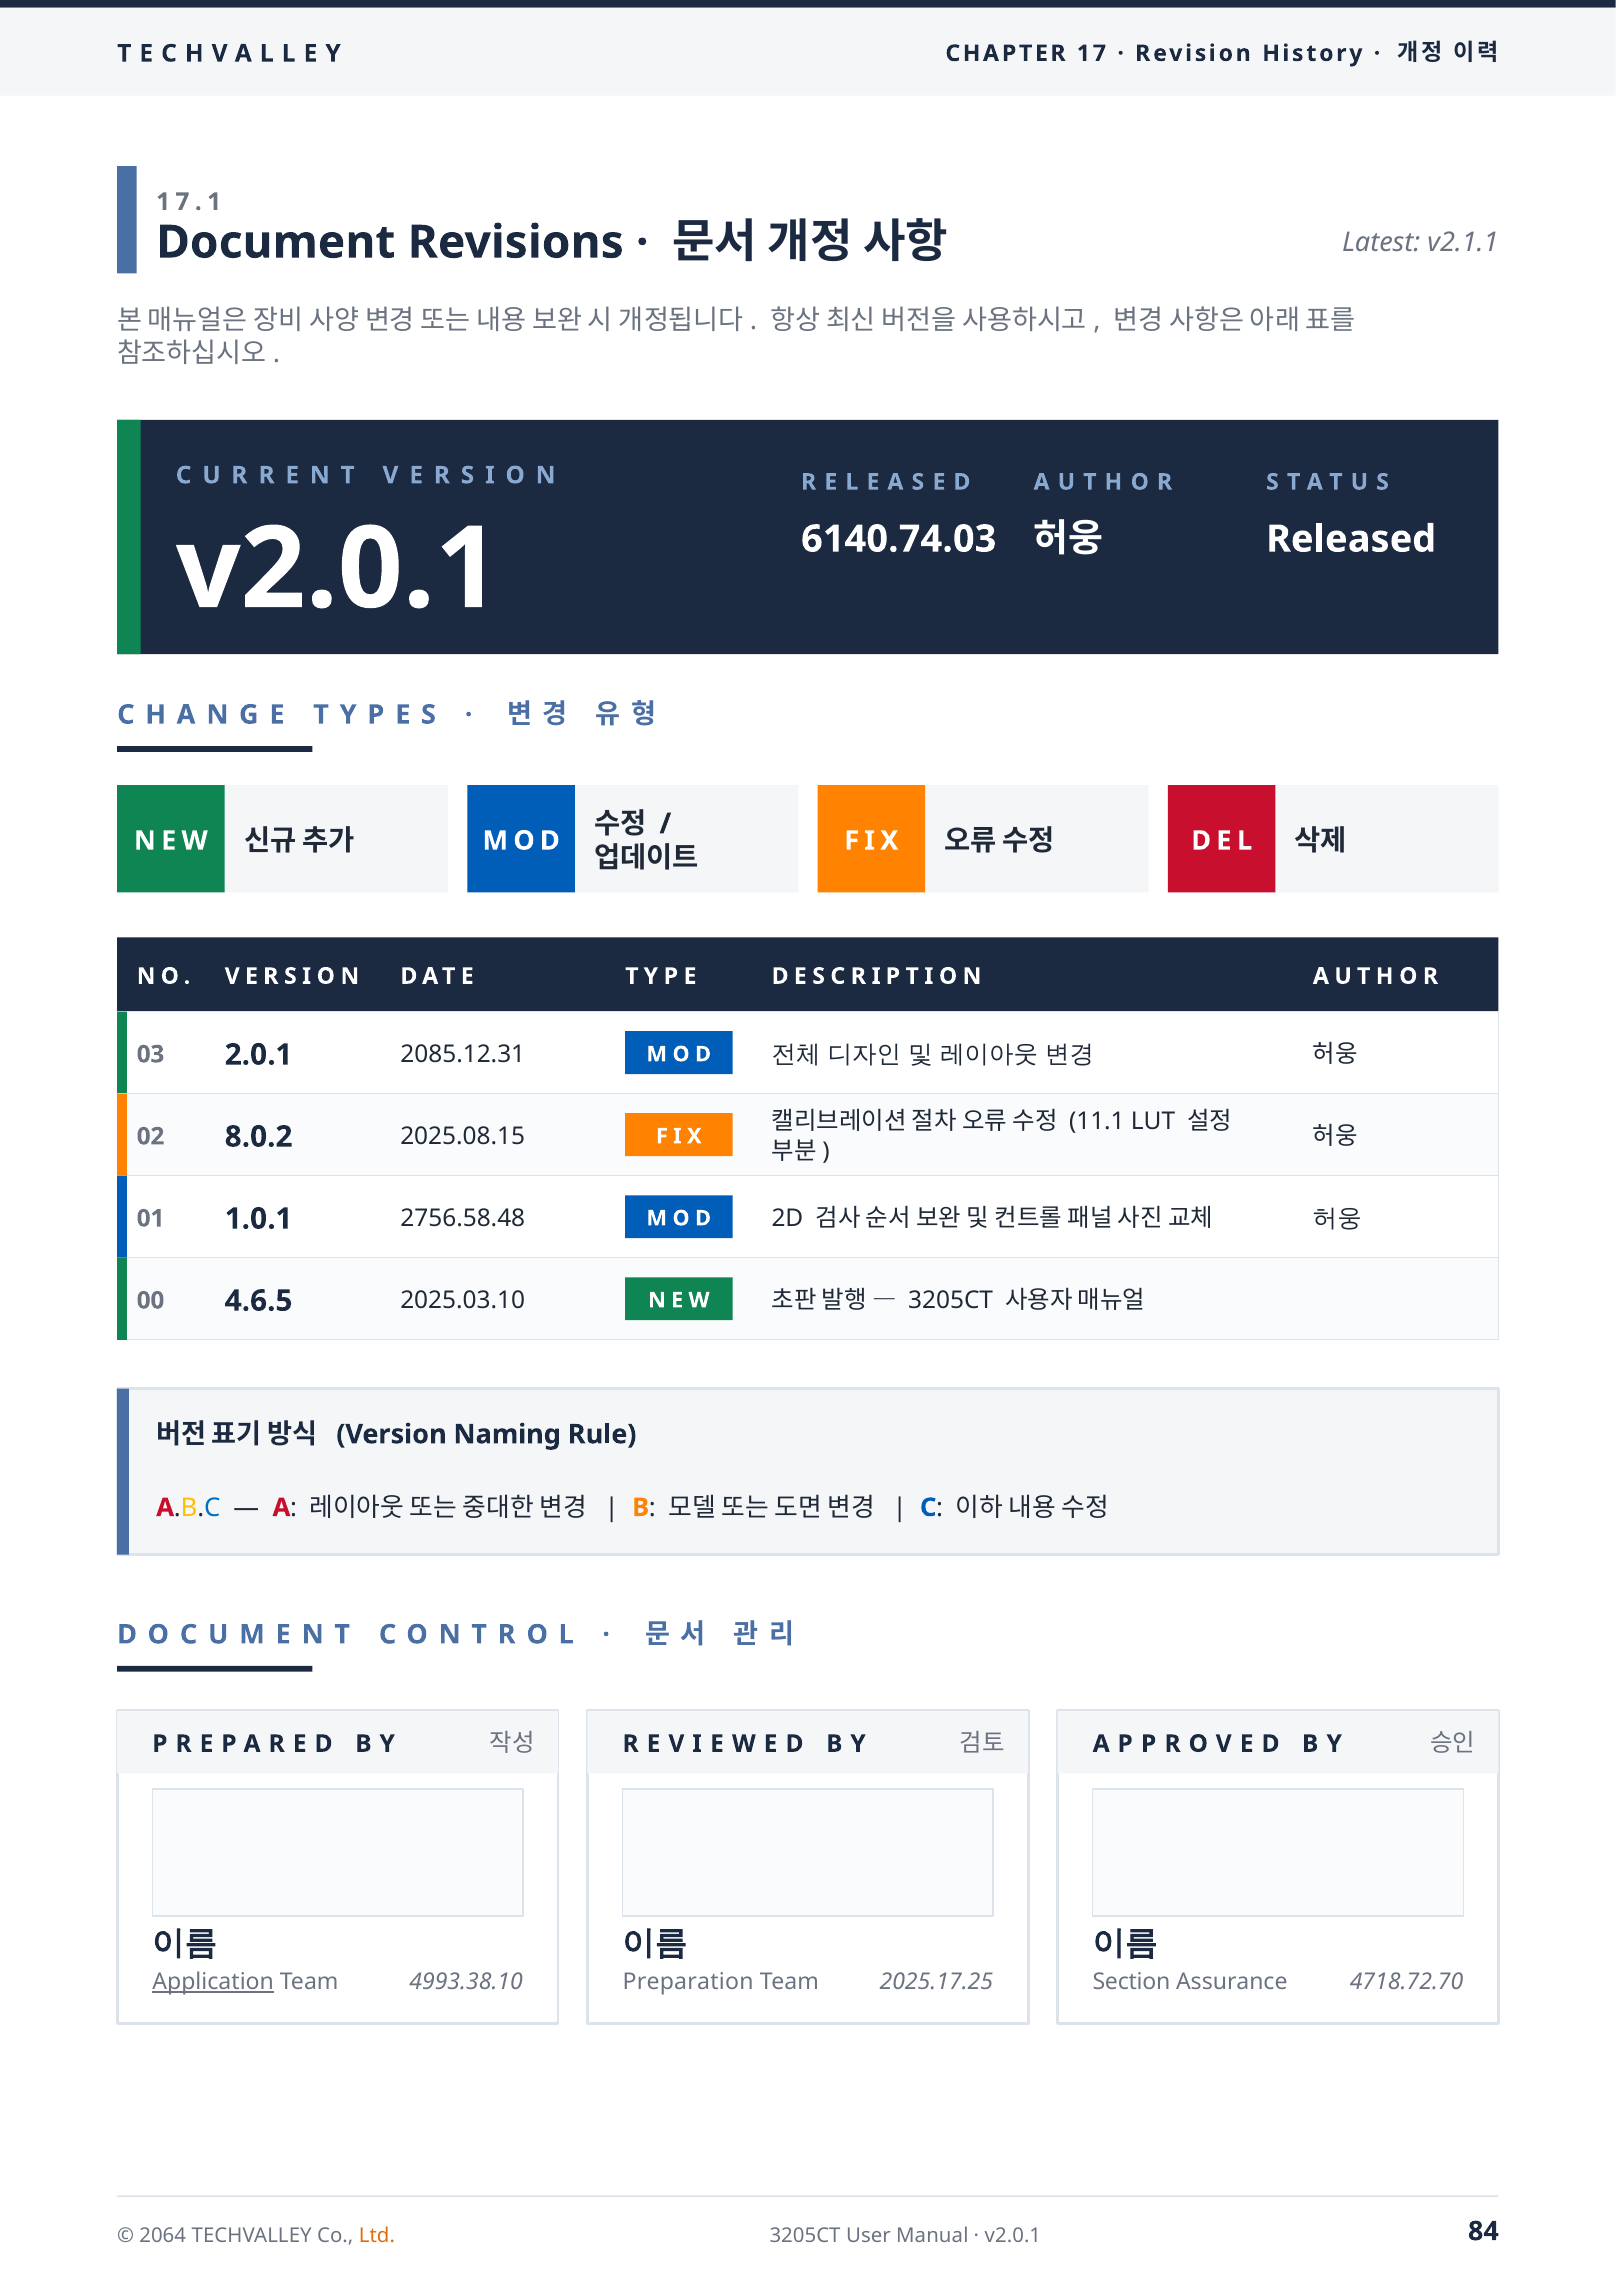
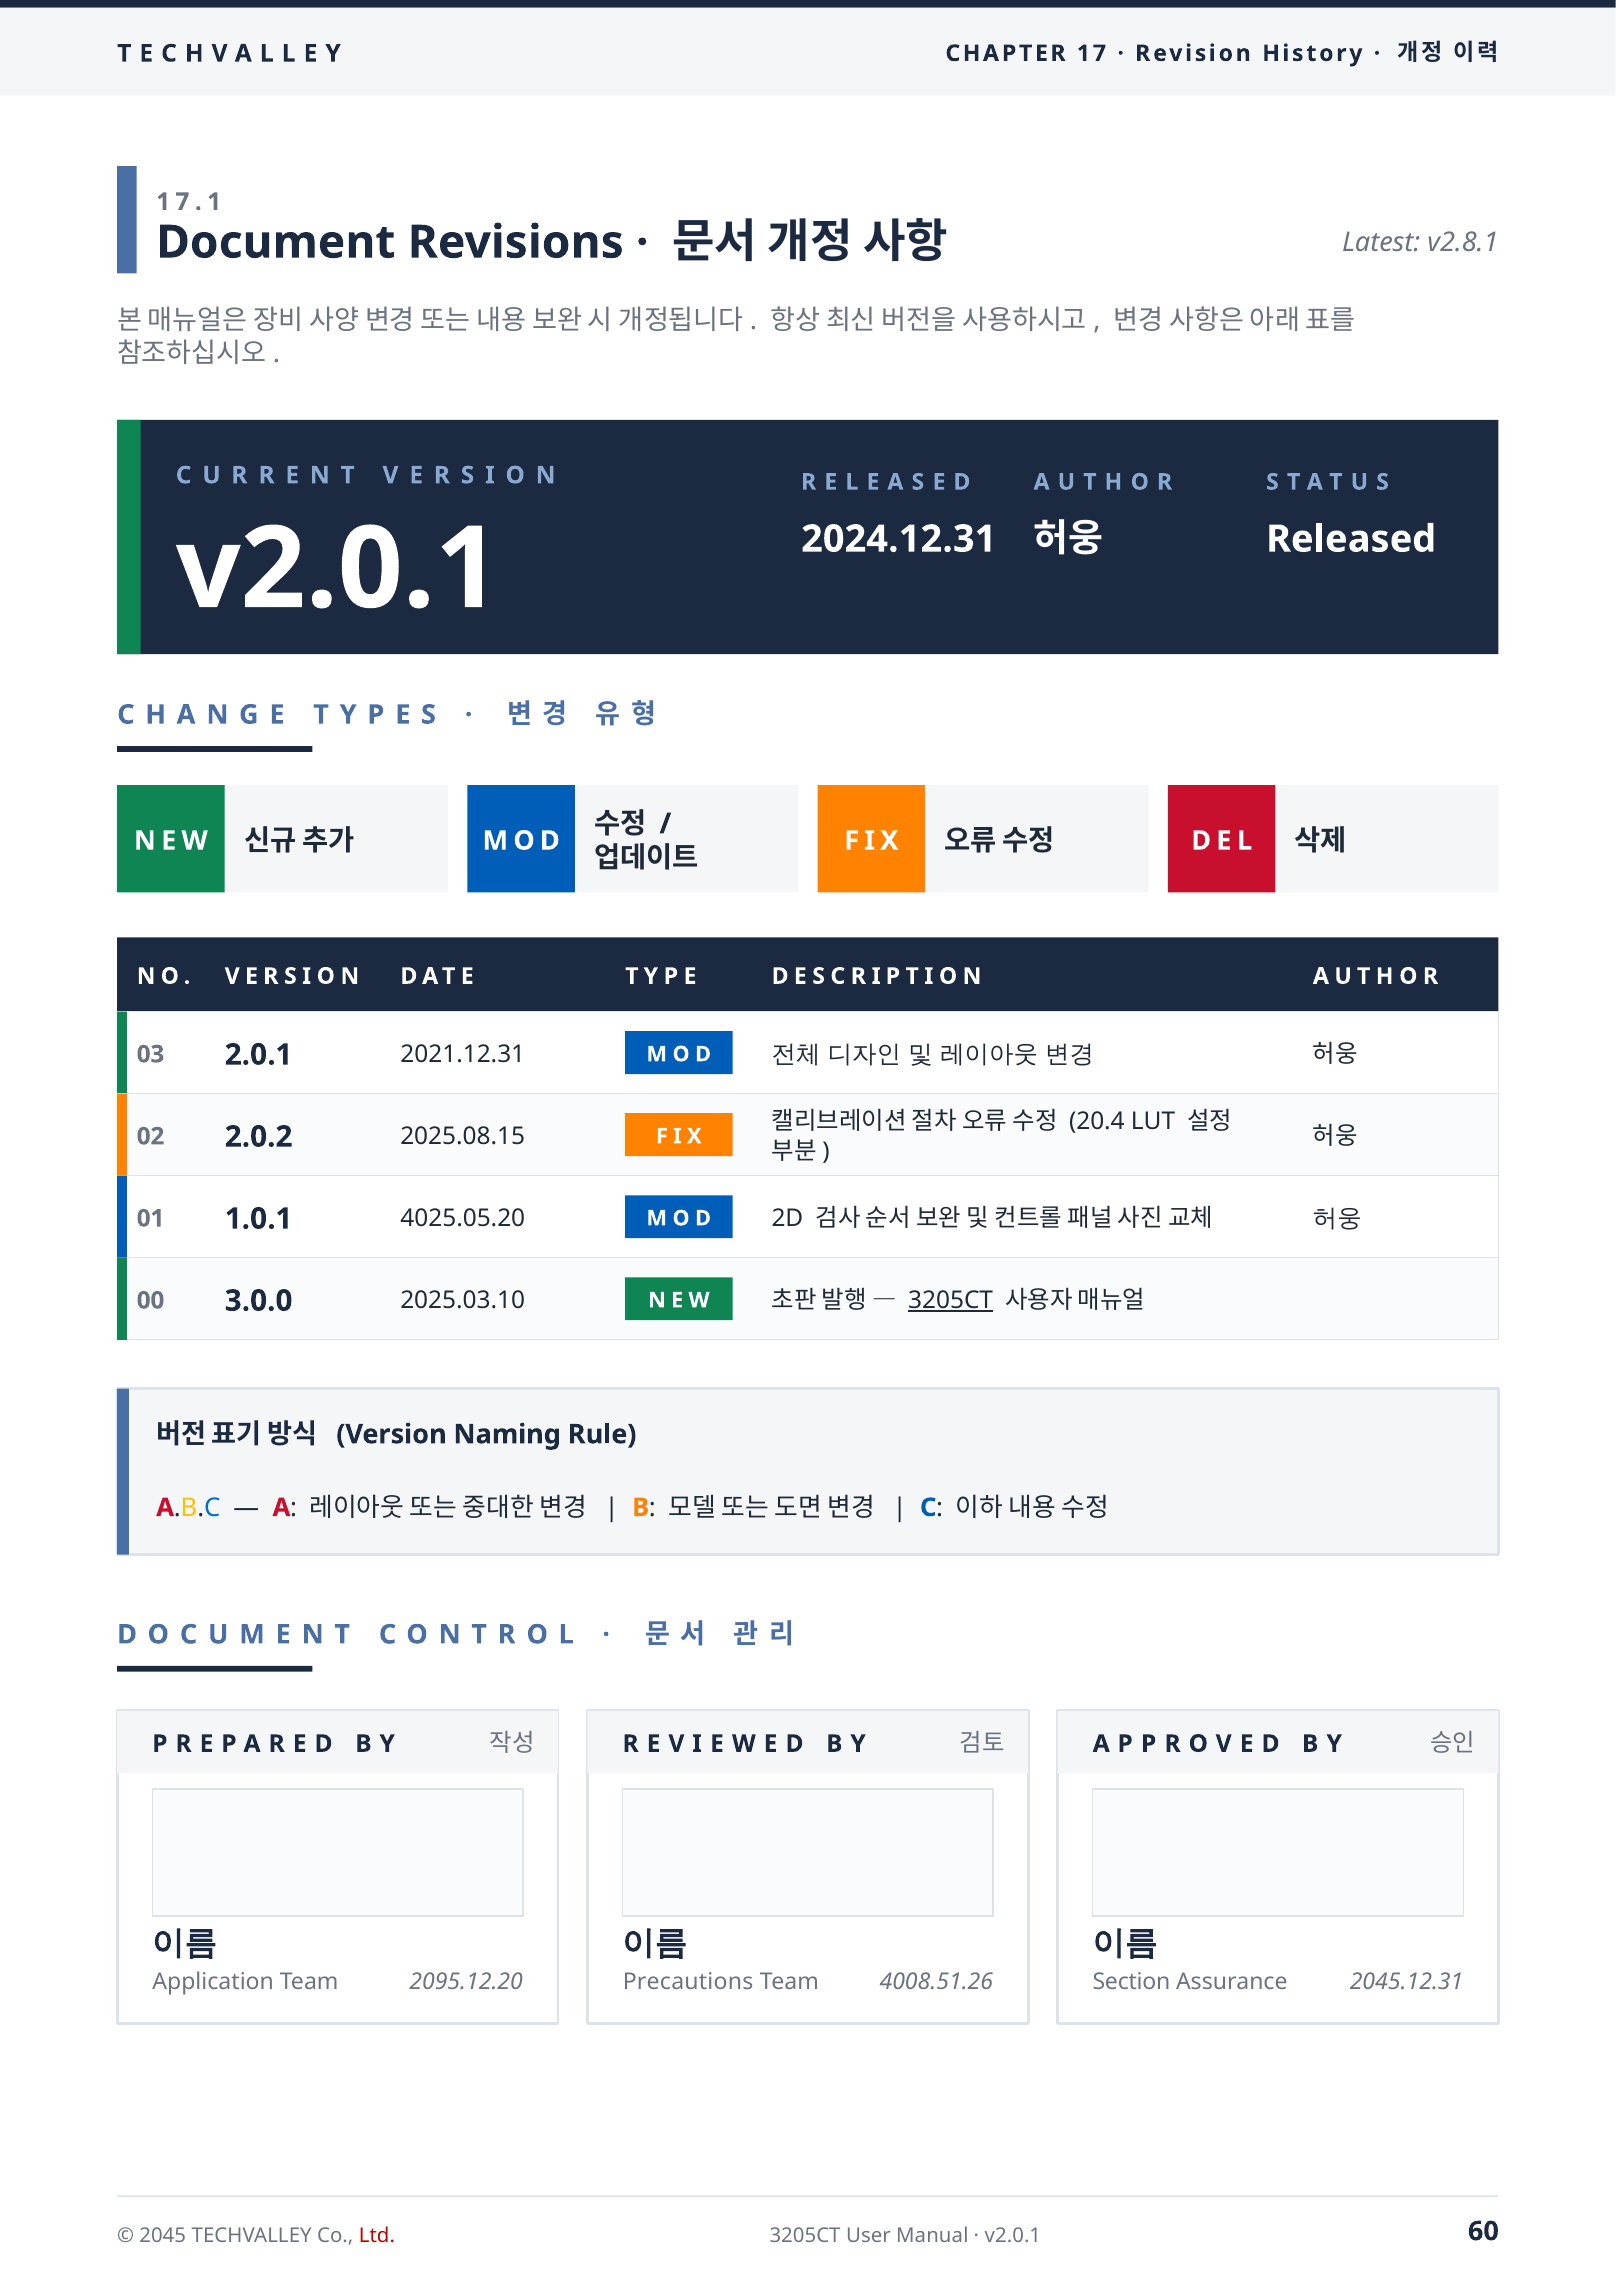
v2.1.1: v2.1.1 -> v2.8.1 (1463, 242)
6140.74.03: 6140.74.03 -> 2024.12.31 (899, 539)
2085.12.31: 2085.12.31 -> 2021.12.31 (463, 1055)
11.1: 11.1 -> 20.4 (1097, 1122)
8.0.2: 8.0.2 -> 2.0.2 (259, 1137)
2756.58.48: 2756.58.48 -> 4025.05.20 (463, 1219)
4.6.5: 4.6.5 -> 3.0.0 (259, 1301)
3205CT underline: none -> present (951, 1301)
Application underline: present -> none (213, 1983)
4993.38.10: 4993.38.10 -> 2095.12.20 (466, 1983)
Preparation: Preparation -> Precautions (688, 1983)
2025.17.25: 2025.17.25 -> 4008.51.26 (936, 1983)
4718.72.70: 4718.72.70 -> 2045.12.31 (1407, 1983)
2064: 2064 -> 2045 (163, 2237)
Ltd colour: orange -> red (377, 2237)
84: 84 -> 60 (1483, 2232)
